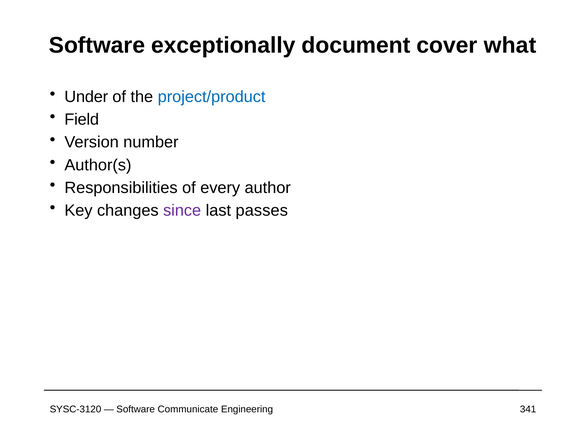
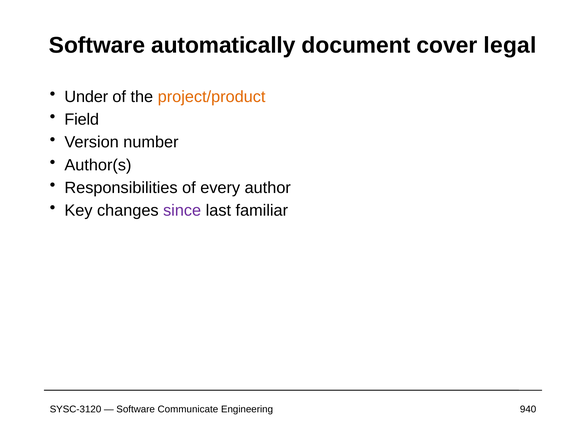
exceptionally: exceptionally -> automatically (223, 46)
what: what -> legal (510, 46)
project/product colour: blue -> orange (212, 97)
passes: passes -> familiar (262, 211)
341: 341 -> 940 (528, 410)
